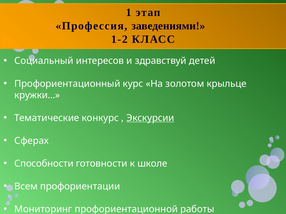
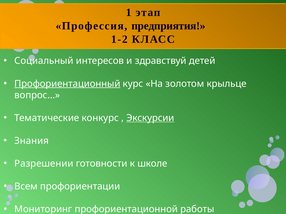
заведениями: заведениями -> предприятия (168, 26)
Профориентационный underline: none -> present (67, 84)
кружки…: кружки… -> вопрос… (37, 95)
Сферах: Сферах -> Знания (32, 141)
Способности: Способности -> Разрешении (44, 164)
